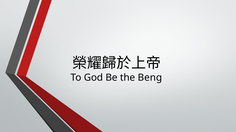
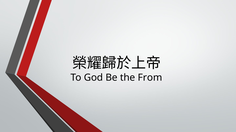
Beng: Beng -> From (150, 78)
